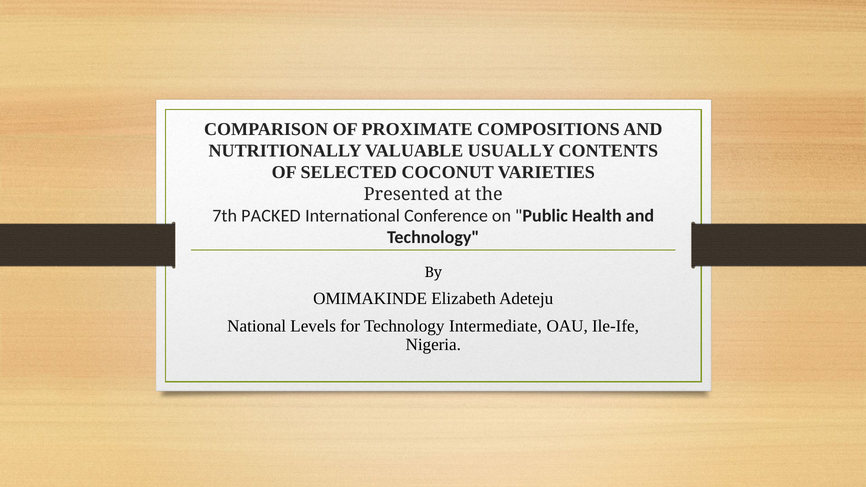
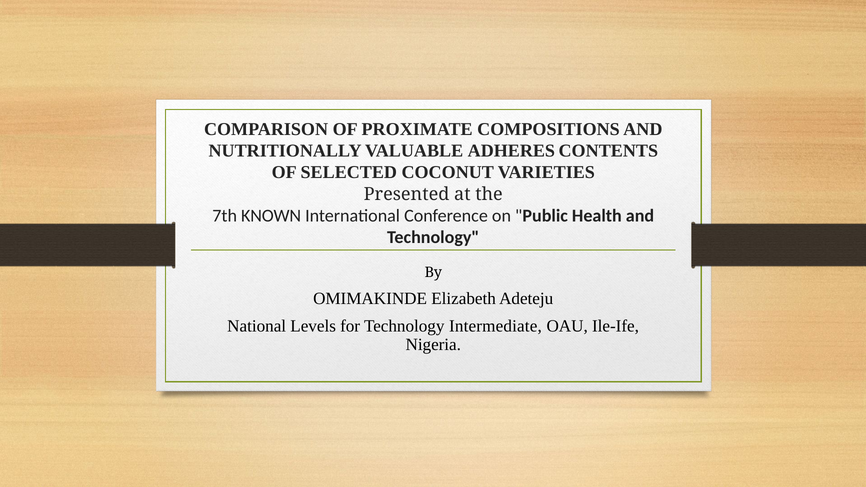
USUALLY: USUALLY -> ADHERES (511, 151)
PACKED: PACKED -> KNOWN (271, 216)
